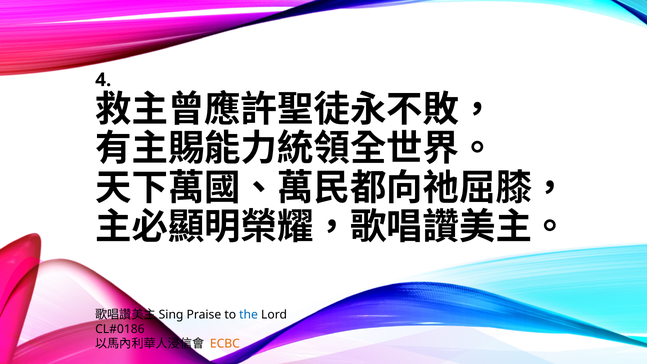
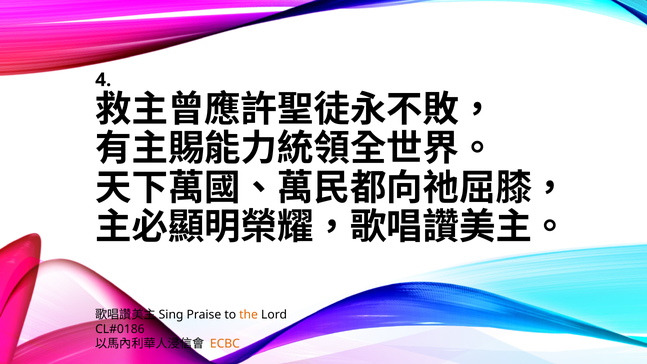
the colour: blue -> orange (249, 315)
